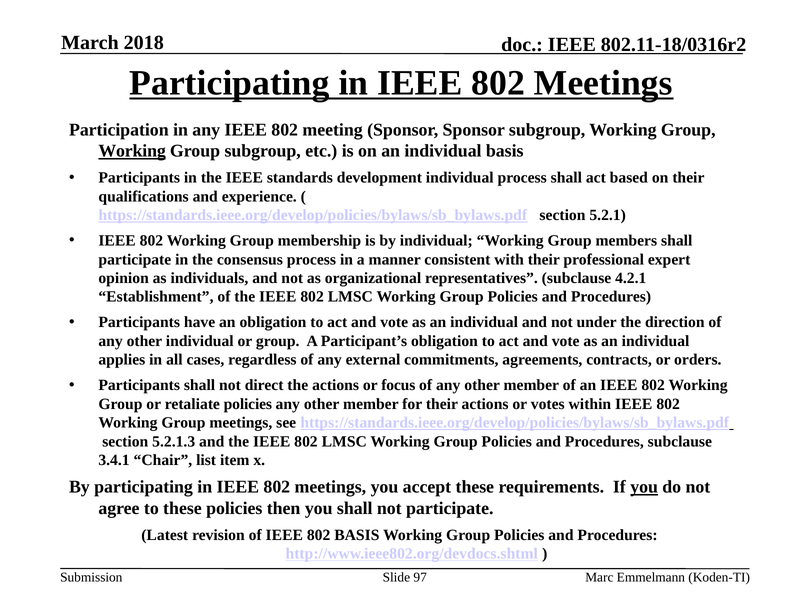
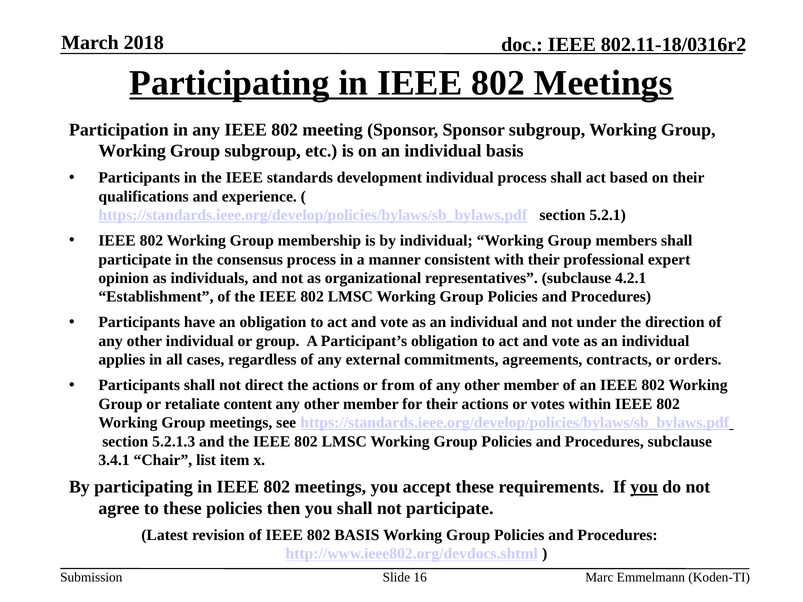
Working underline: present -> none (132, 151)
focus: focus -> from (398, 385)
retaliate policies: policies -> content (248, 404)
97: 97 -> 16 (420, 578)
